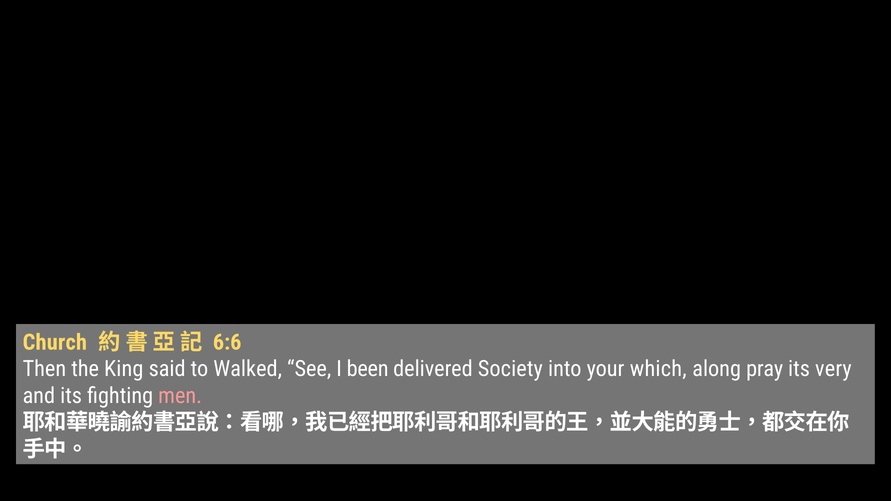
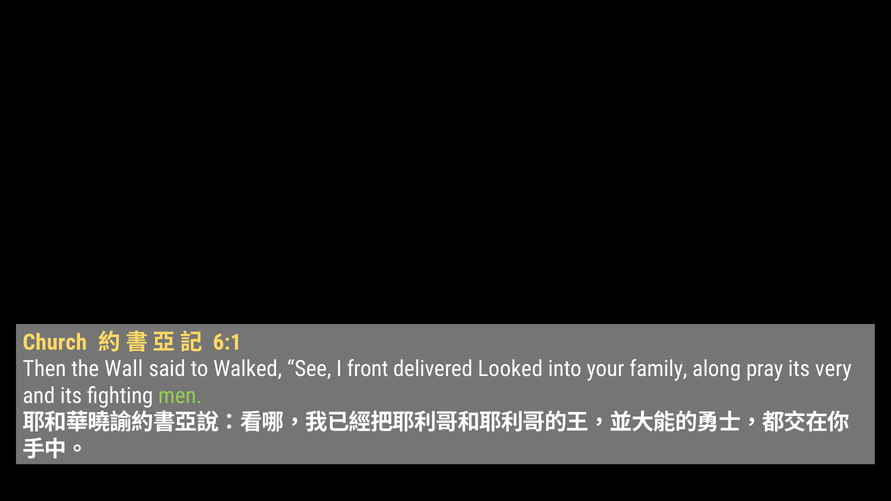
6:6: 6:6 -> 6:1 (227, 342)
King: King -> Wall (124, 369)
been: been -> front (368, 369)
Society: Society -> Looked (510, 369)
which: which -> family (658, 369)
men colour: pink -> light green (180, 396)
